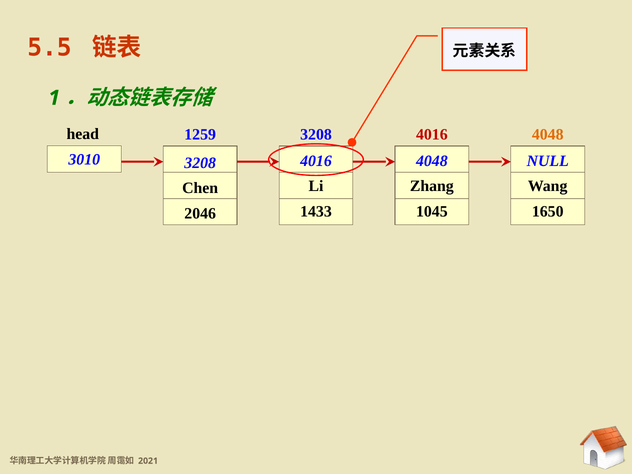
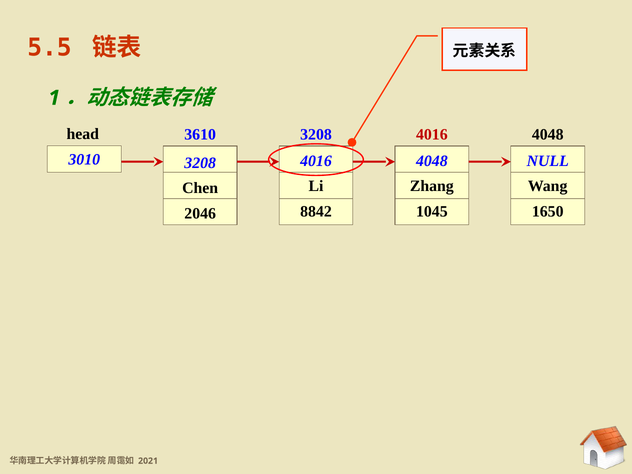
1259: 1259 -> 3610 (200, 134)
4048 colour: orange -> black (548, 134)
1433: 1433 -> 8842 (316, 212)
